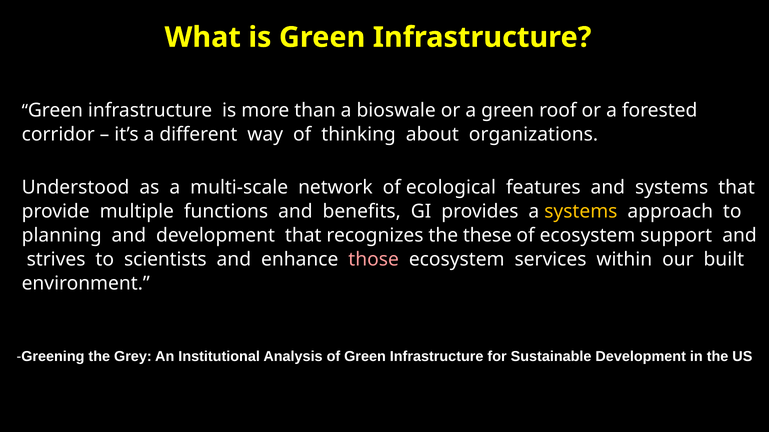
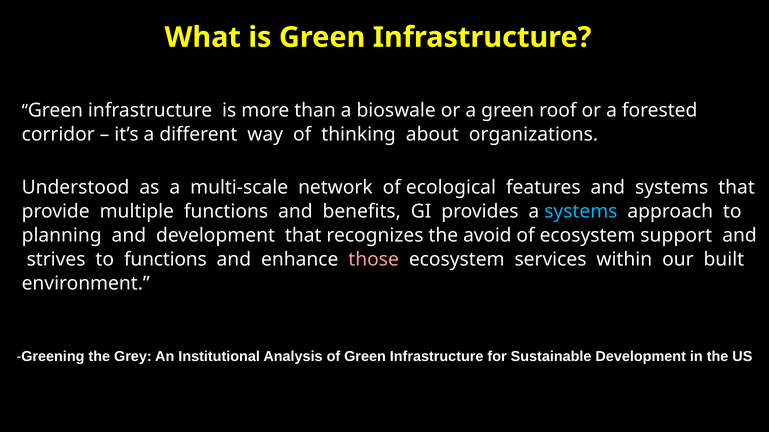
systems colour: yellow -> light blue (581, 212)
these: these -> avoid (487, 236)
to scientists: scientists -> functions (165, 260)
